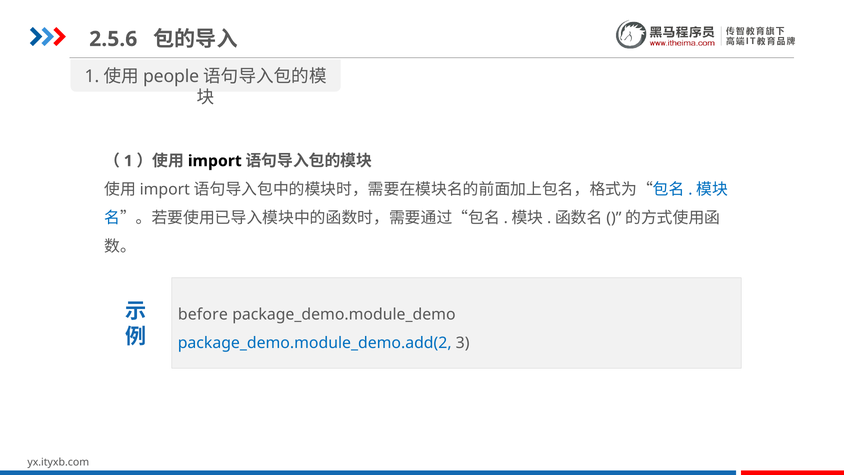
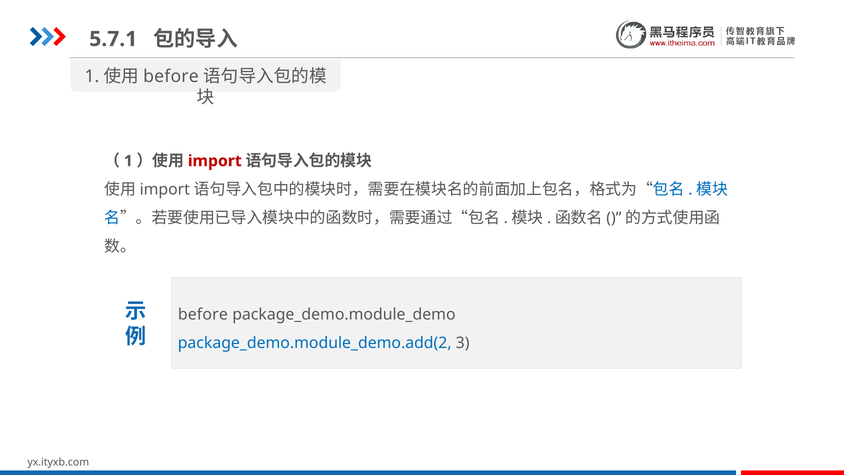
2.5.6: 2.5.6 -> 5.7.1 (113, 39)
people: people -> before (171, 77)
import colour: black -> red (215, 161)
